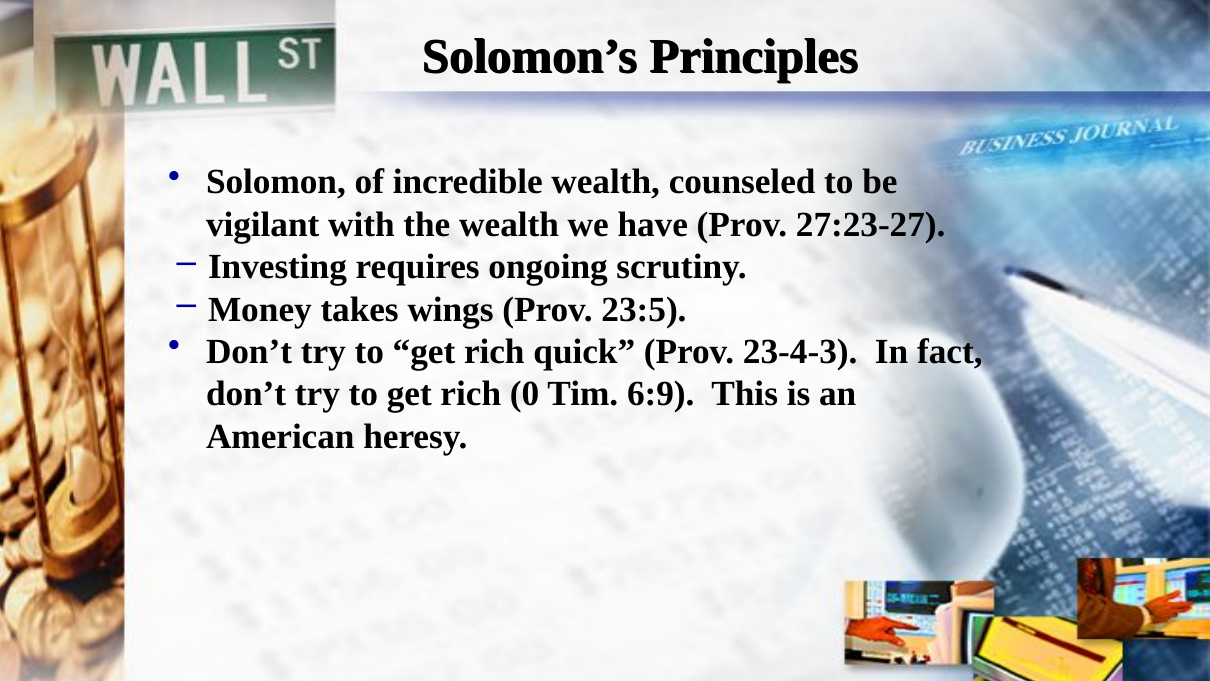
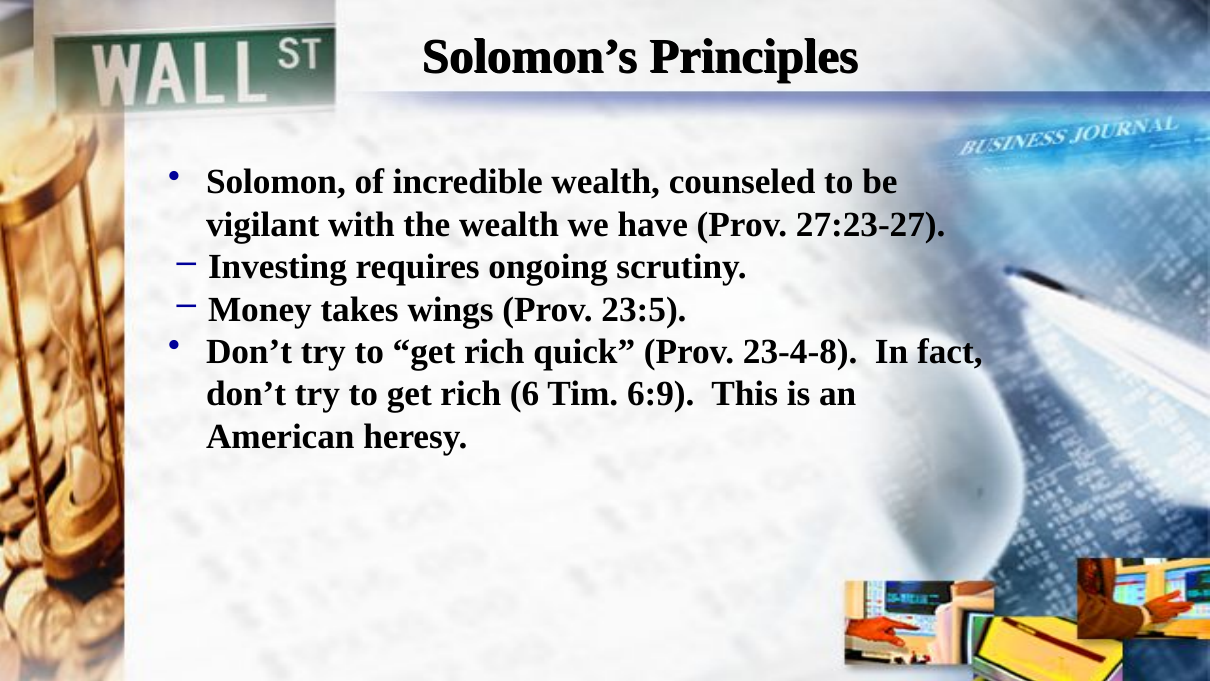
23-4-3: 23-4-3 -> 23-4-8 (800, 352)
0: 0 -> 6 (525, 394)
